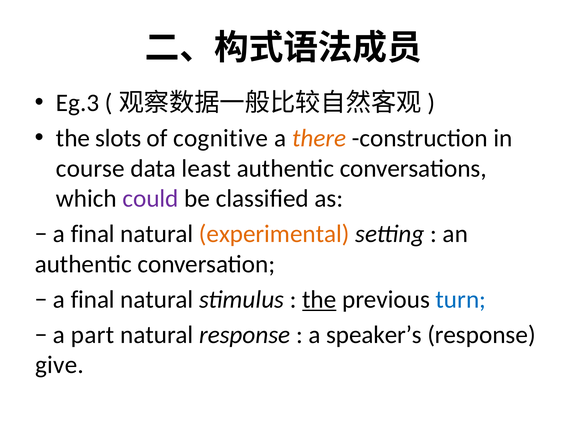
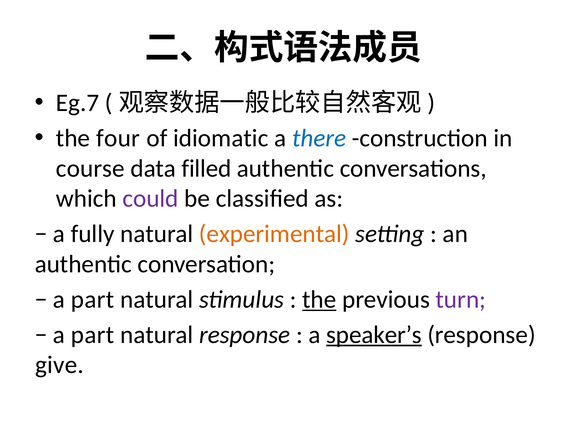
Eg.3: Eg.3 -> Eg.7 (78, 103)
slots: slots -> four (118, 138)
cognitive: cognitive -> idiomatic (221, 138)
there colour: orange -> blue (319, 138)
least: least -> filled (206, 168)
final: final -> fully (93, 234)
final: final -> part (93, 300)
turn colour: blue -> purple (461, 300)
speaker’s underline: none -> present (374, 335)
